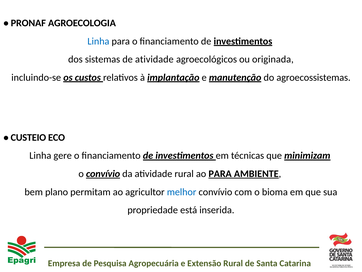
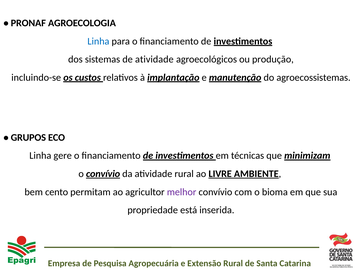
originada: originada -> produção (273, 59)
CUSTEIO: CUSTEIO -> GRUPOS (28, 137)
ao PARA: PARA -> LIVRE (220, 173)
plano: plano -> cento (57, 192)
melhor colour: blue -> purple (182, 192)
